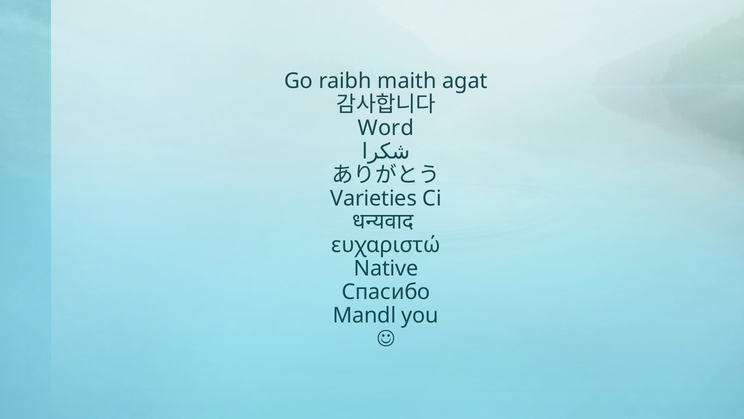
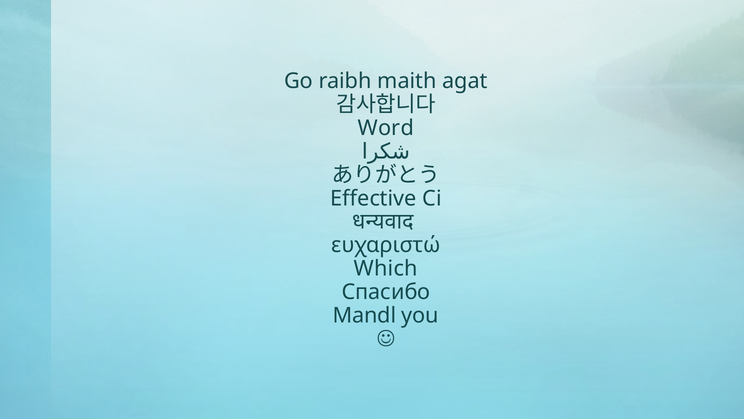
Varieties: Varieties -> Effective (373, 198)
Native: Native -> Which (386, 269)
